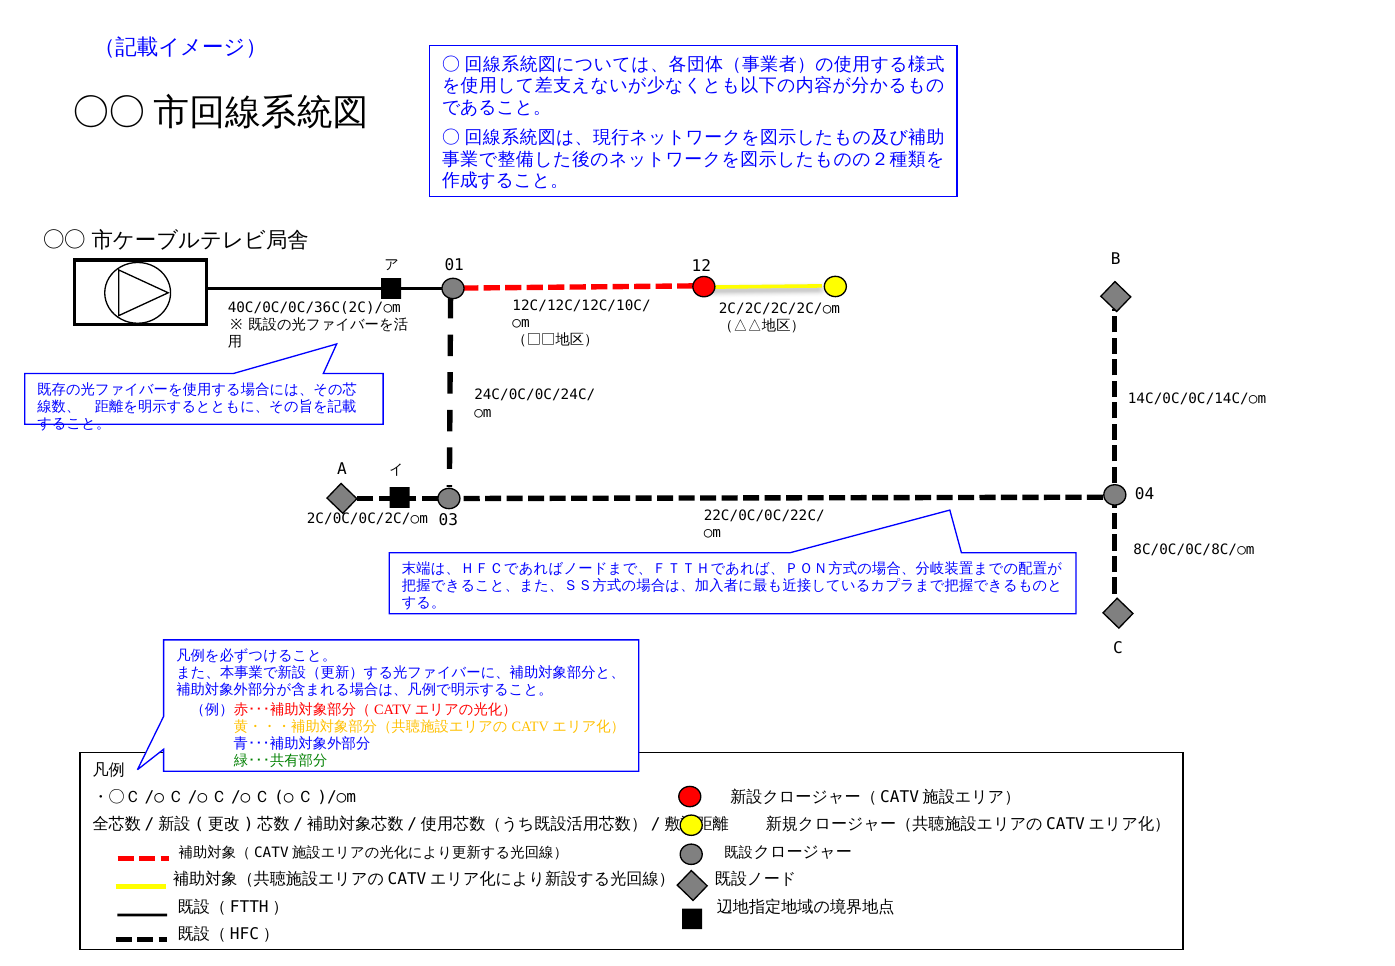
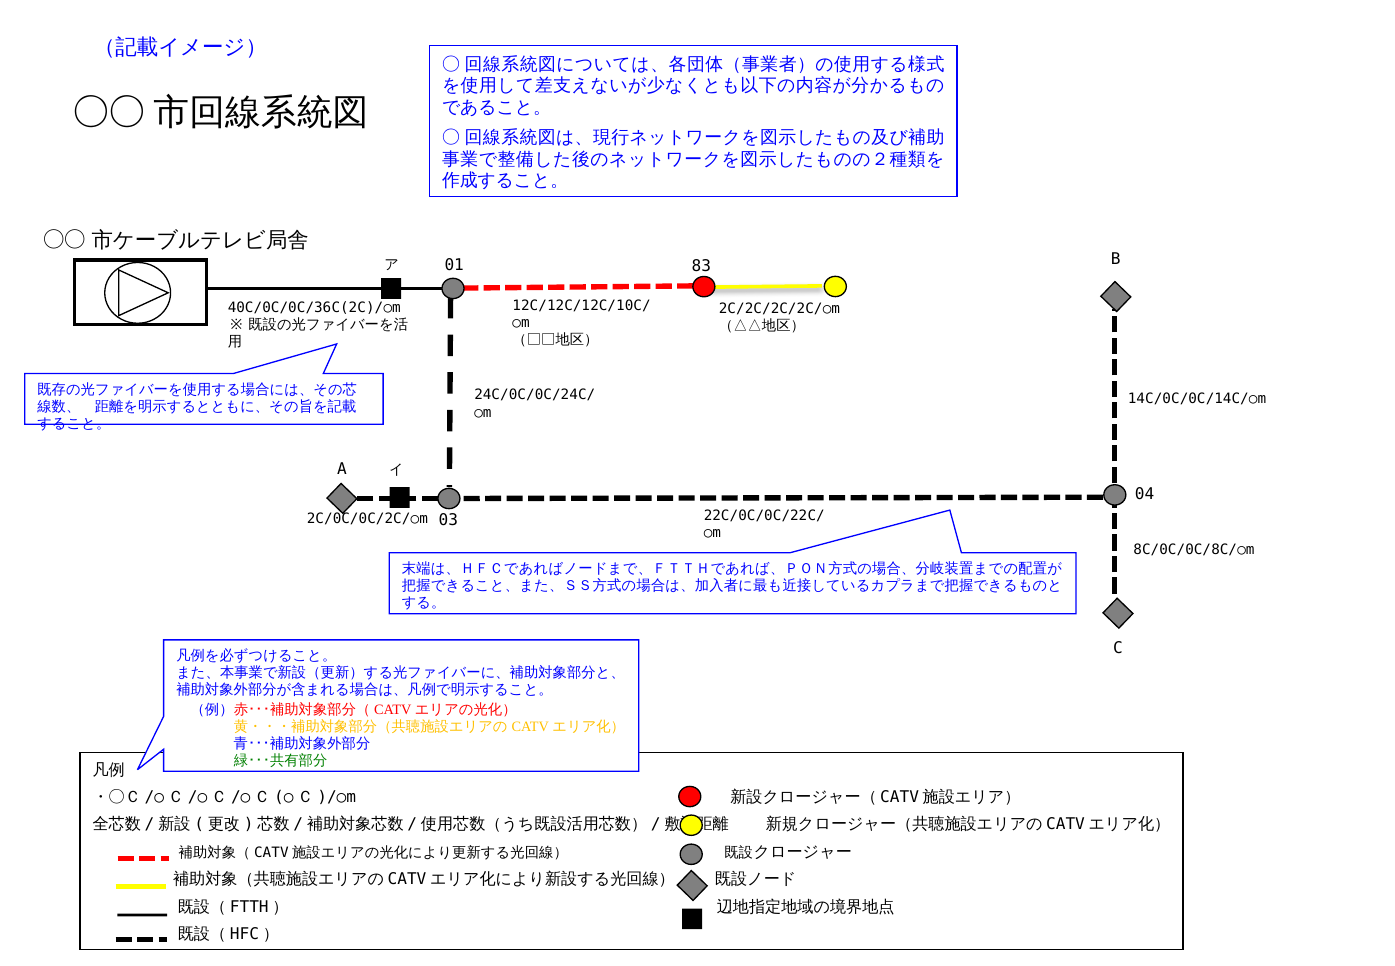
12: 12 -> 83 (701, 266)
